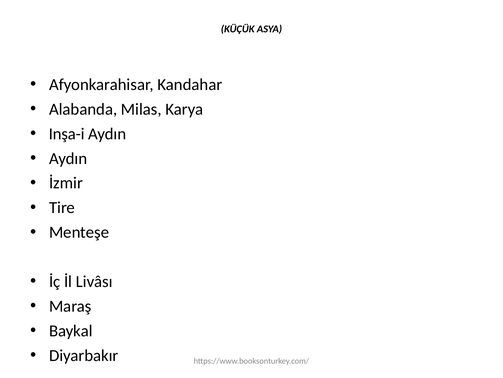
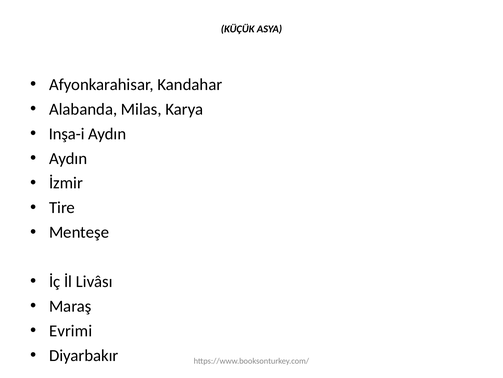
Baykal: Baykal -> Evrimi (71, 330)
